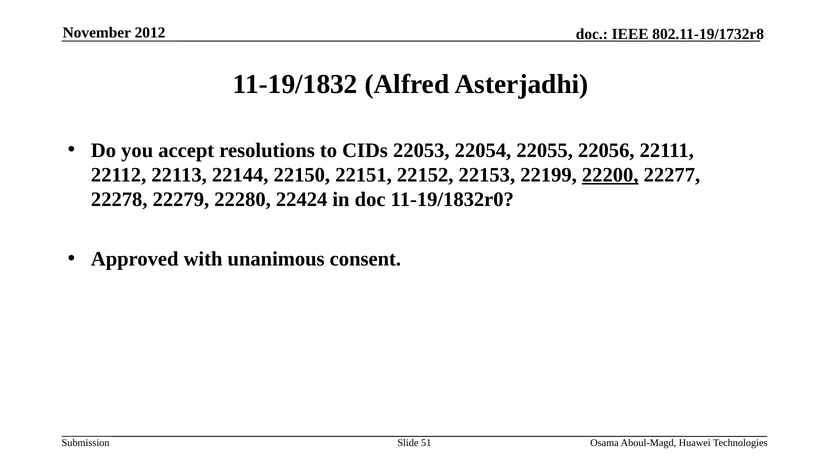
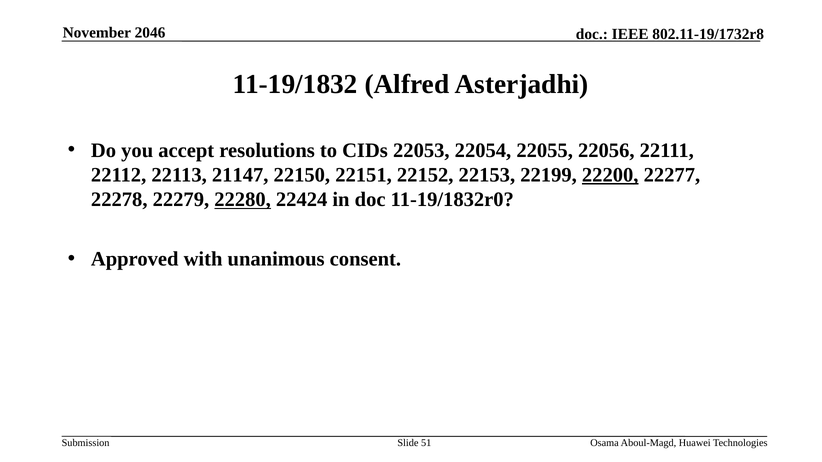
2012: 2012 -> 2046 (150, 33)
22144: 22144 -> 21147 (240, 175)
22280 underline: none -> present (243, 200)
